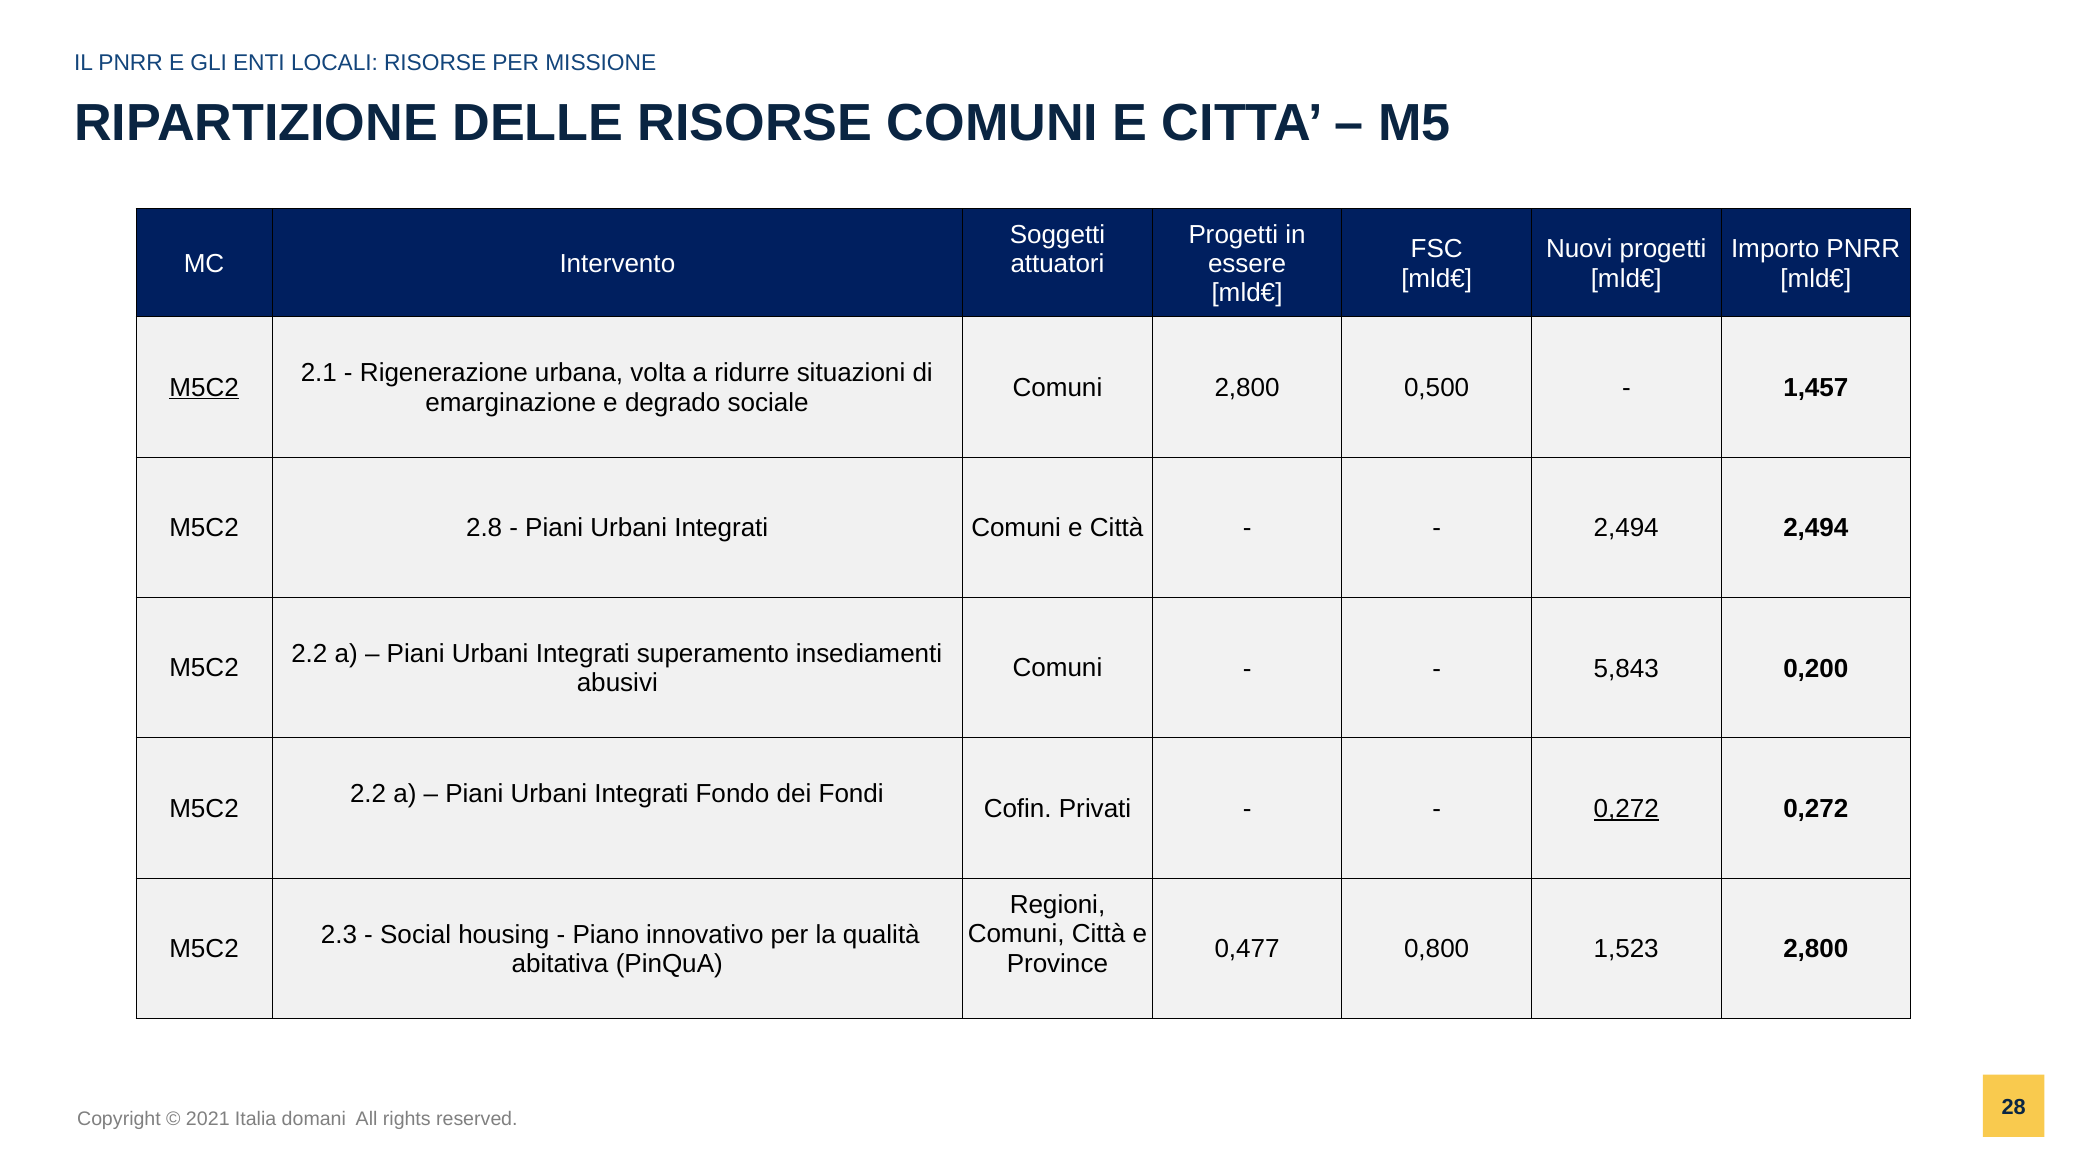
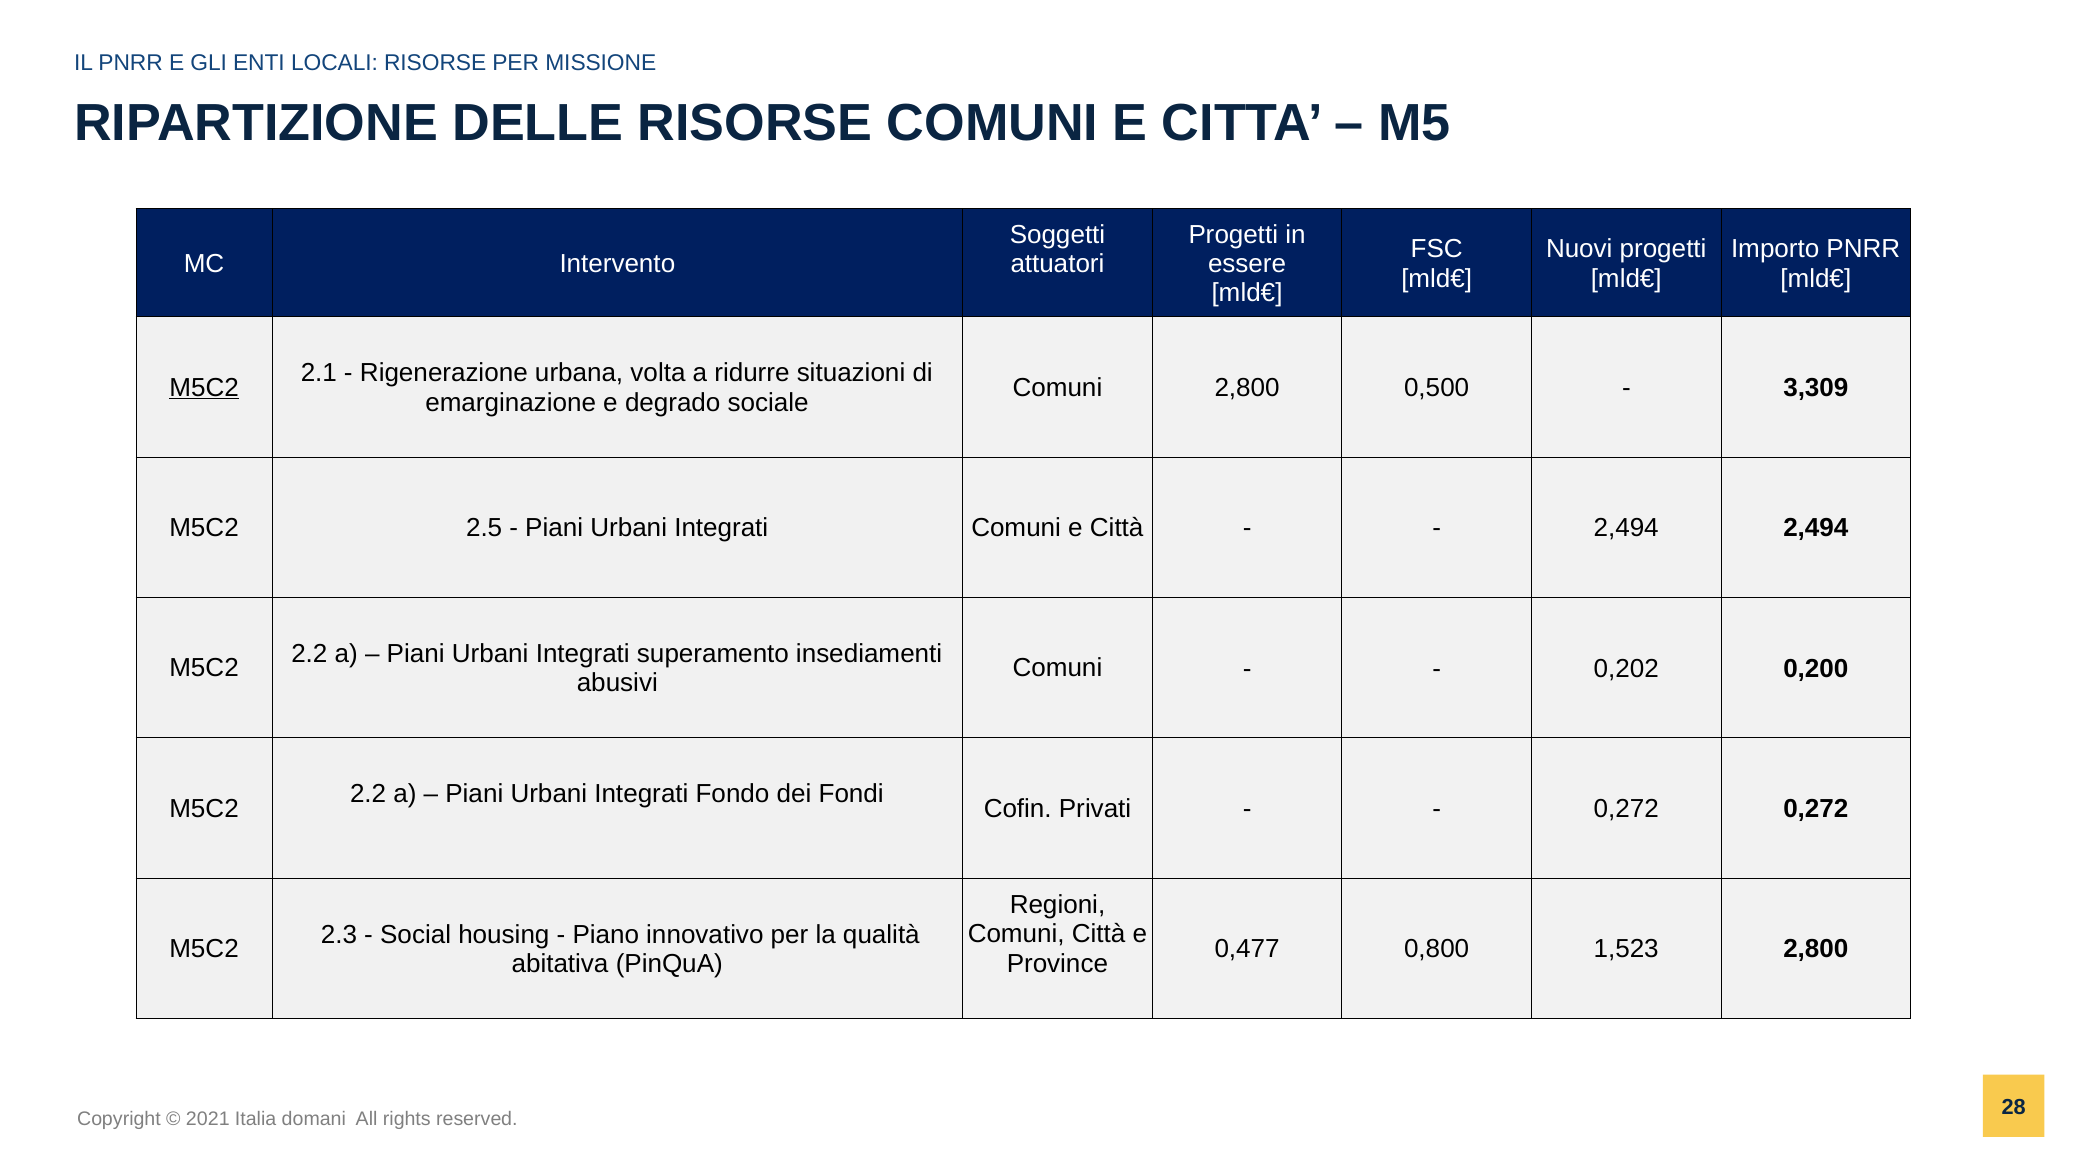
1,457: 1,457 -> 3,309 (1816, 388)
2.8: 2.8 -> 2.5 (484, 528)
5,843: 5,843 -> 0,202 (1626, 669)
0,272 underline: present -> none (1626, 809)
